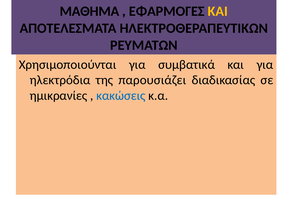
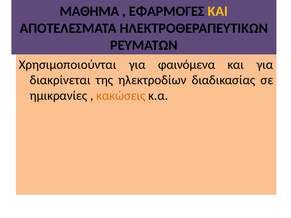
συμβατικά: συμβατικά -> φαινόμενα (187, 65)
ηλεκτρόδια: ηλεκτρόδια -> διακρίνεται (60, 80)
παρουσιάζει: παρουσιάζει -> ηλεκτροδίων (152, 80)
κακώσεις colour: blue -> orange (121, 96)
